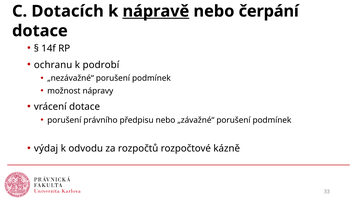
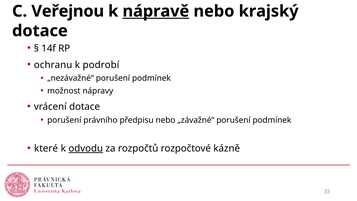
Dotacích: Dotacích -> Veřejnou (68, 11)
čerpání: čerpání -> krajský (269, 11)
výdaj: výdaj -> které (46, 148)
odvodu underline: none -> present (86, 148)
